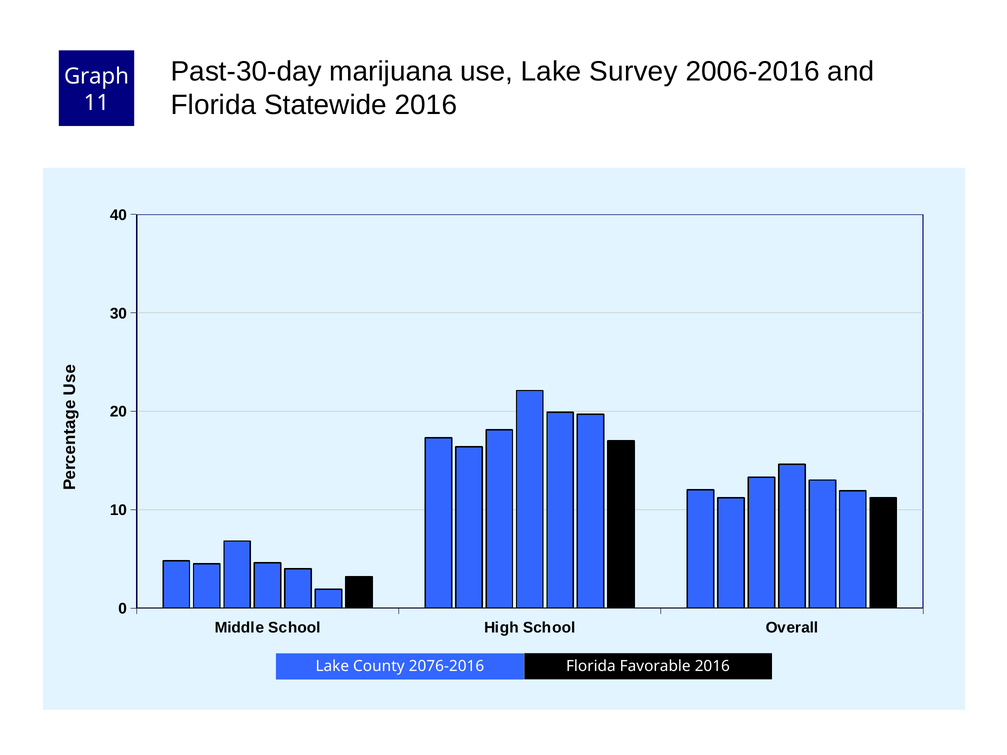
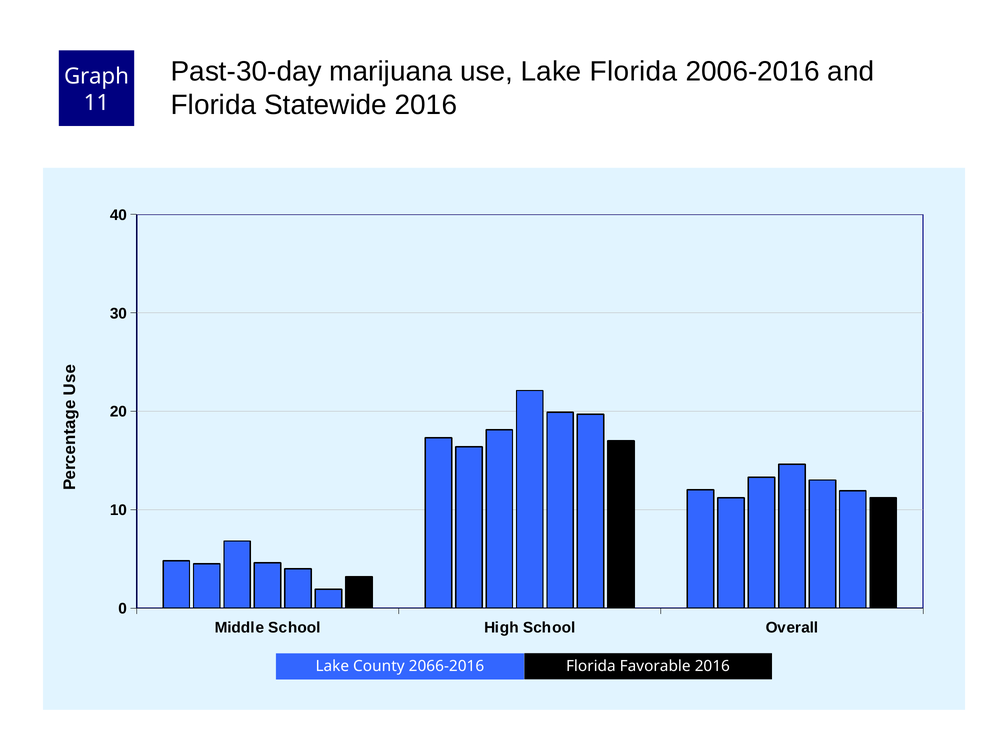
Lake Survey: Survey -> Florida (634, 72)
2076-2016: 2076-2016 -> 2066-2016 (446, 667)
